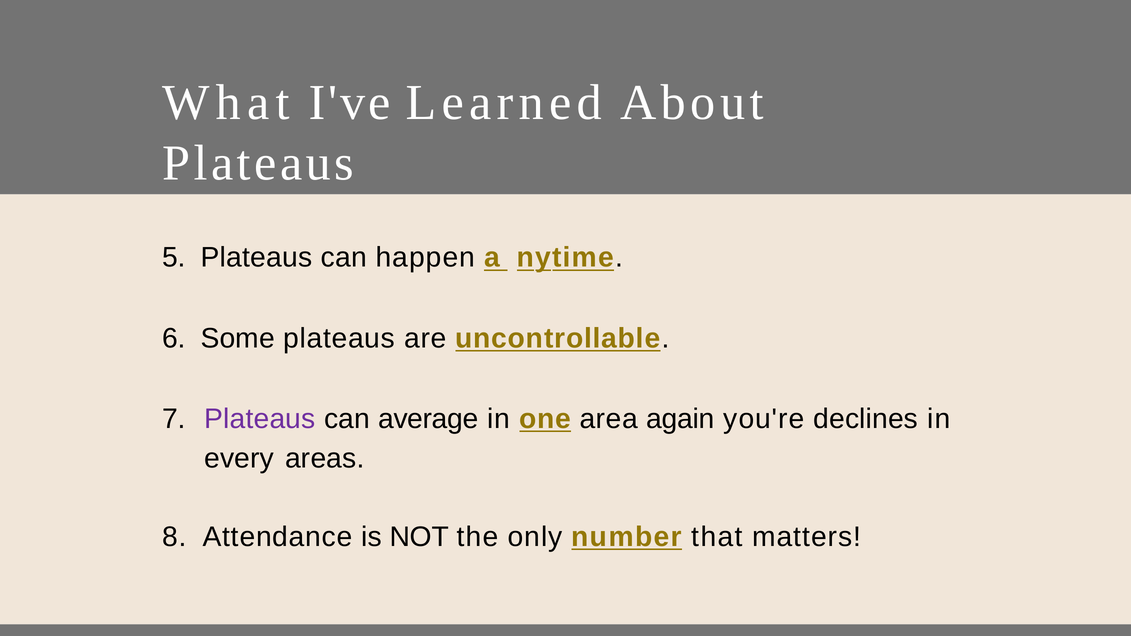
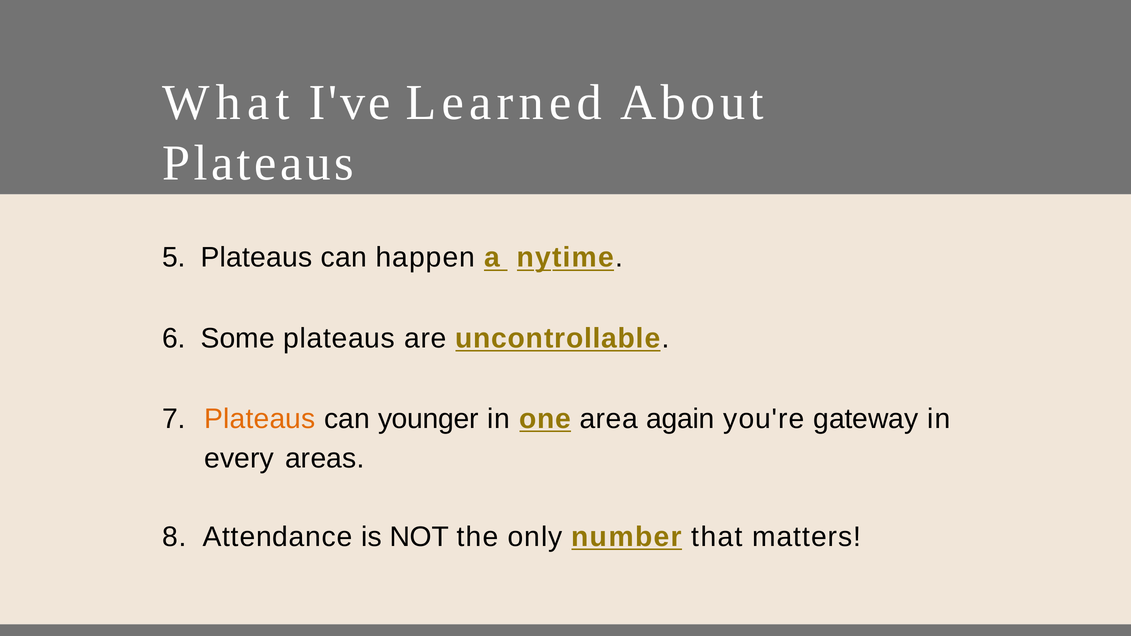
Plateaus colour: purple -> orange (260, 419)
average: average -> younger (428, 419)
declines: declines -> gateway (866, 419)
